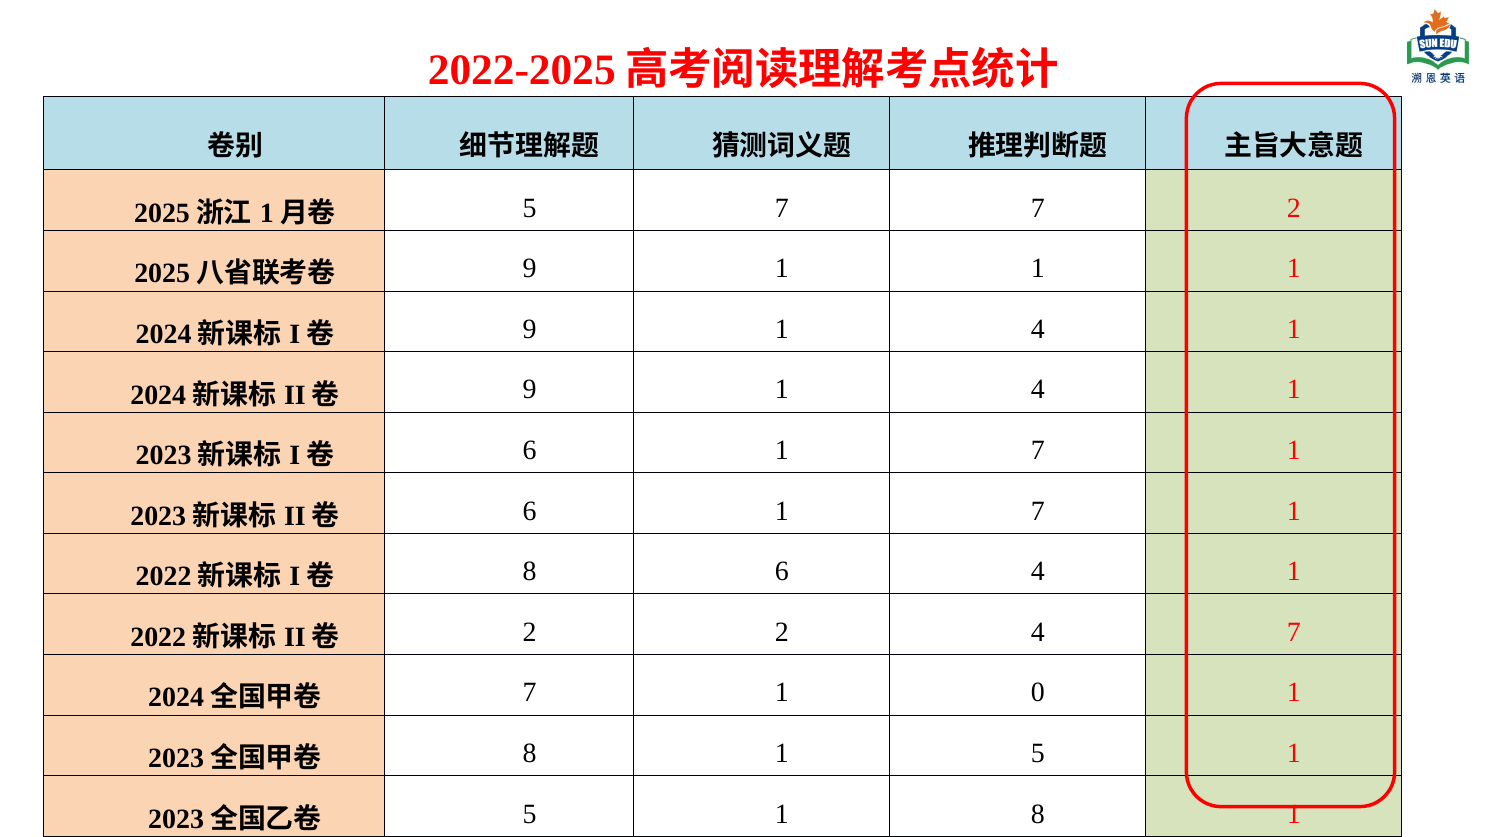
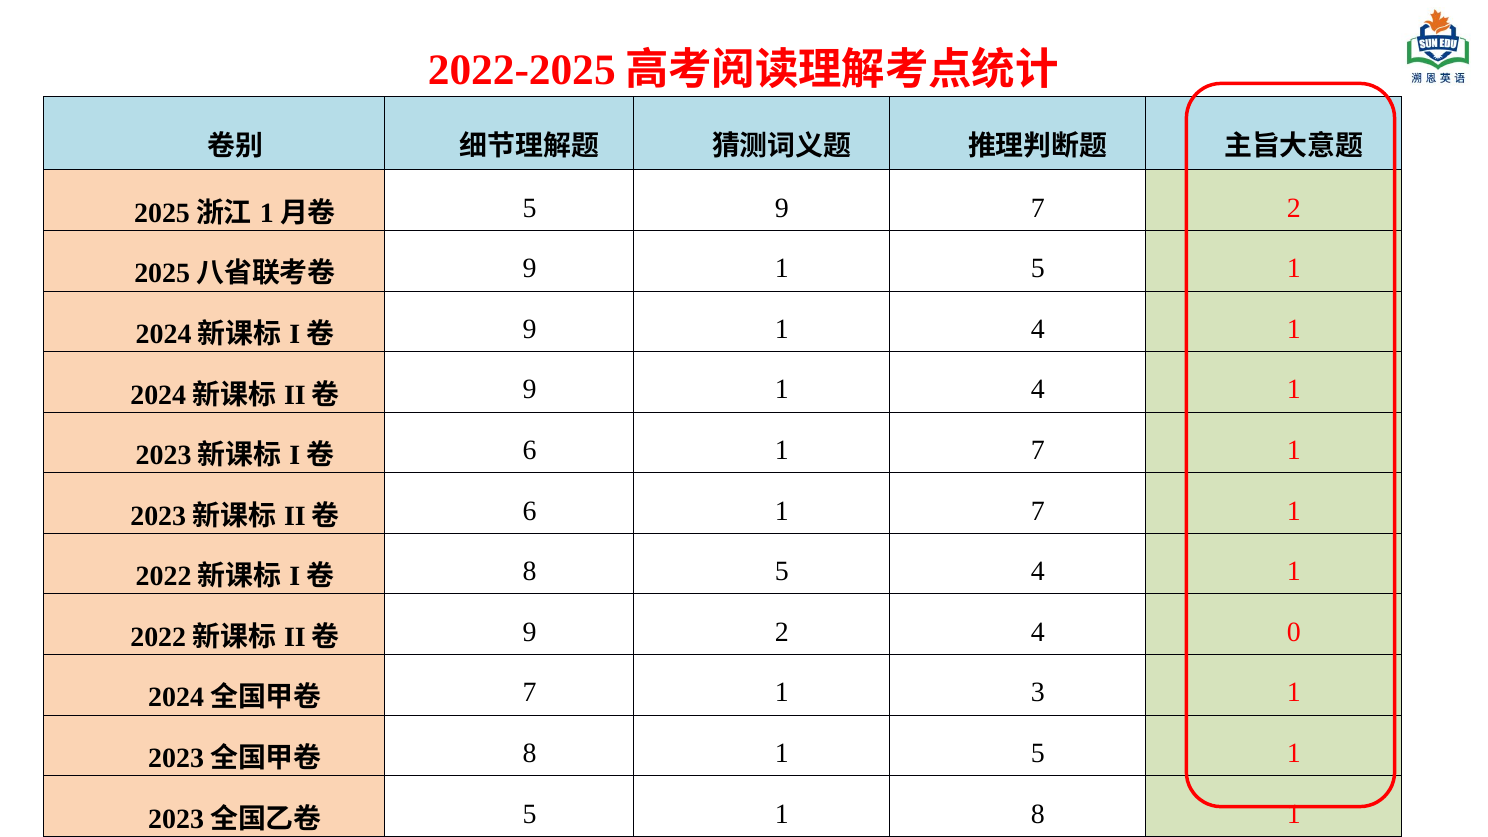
5 7: 7 -> 9 (782, 208)
9 1 1: 1 -> 5 (1038, 269)
8 6: 6 -> 5 (782, 571)
2: 2 -> 9 (530, 632)
4 7: 7 -> 0 (1294, 632)
7 1 0: 0 -> 3 (1038, 693)
